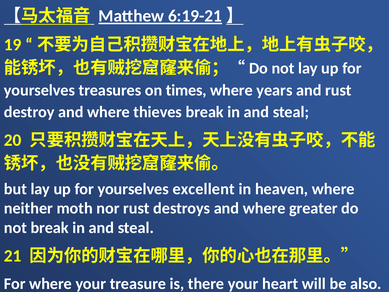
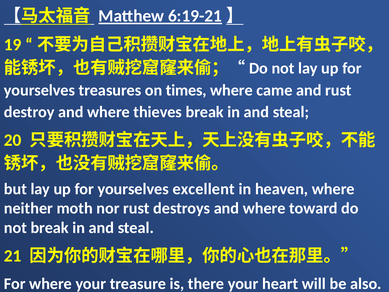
years: years -> came (274, 90)
greater: greater -> toward (313, 208)
